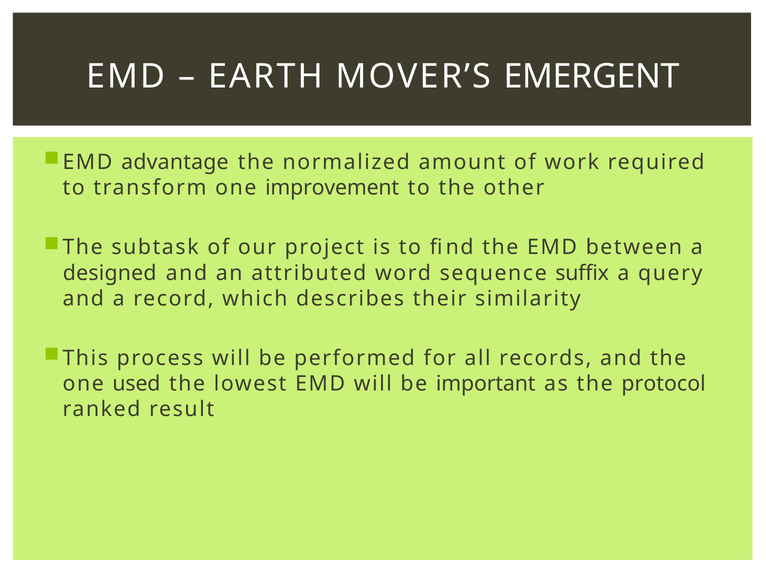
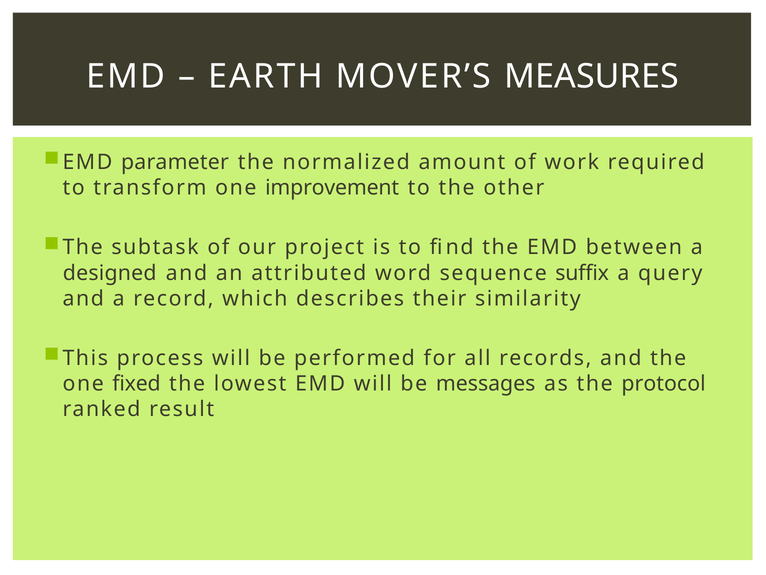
EMERGENT: EMERGENT -> MEASURES (592, 76)
advantage: advantage -> parameter (175, 162)
used: used -> fixed (136, 383)
important: important -> messages (486, 383)
